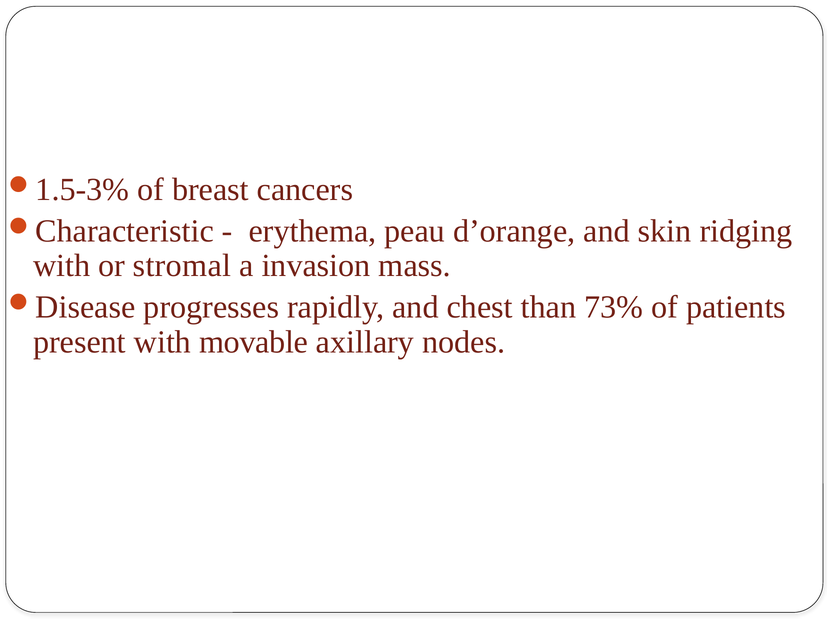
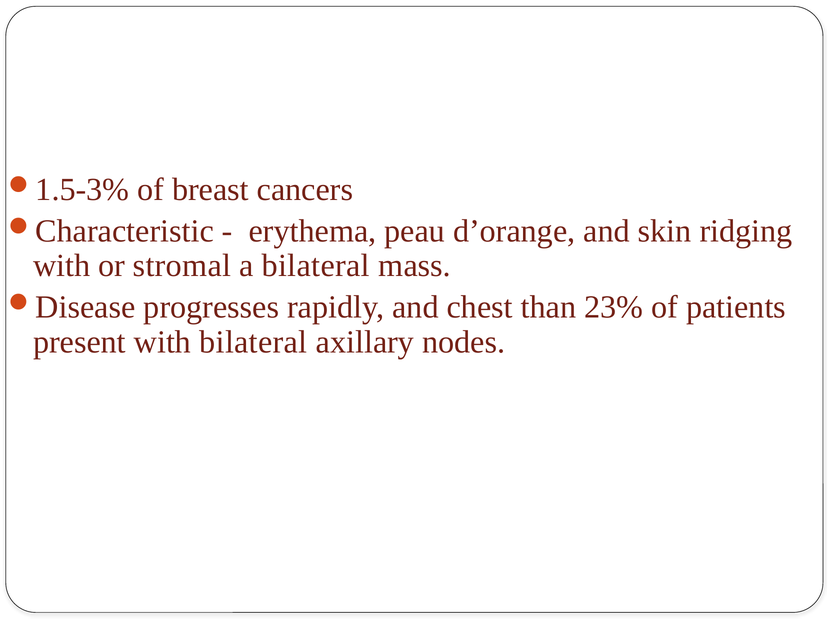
a invasion: invasion -> bilateral (316, 266)
73%: 73% -> 23% (614, 308)
with movable: movable -> bilateral (253, 342)
